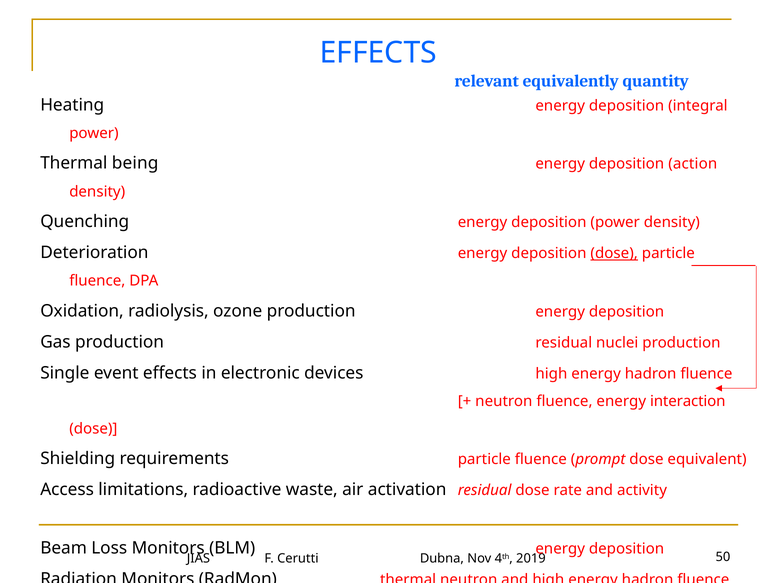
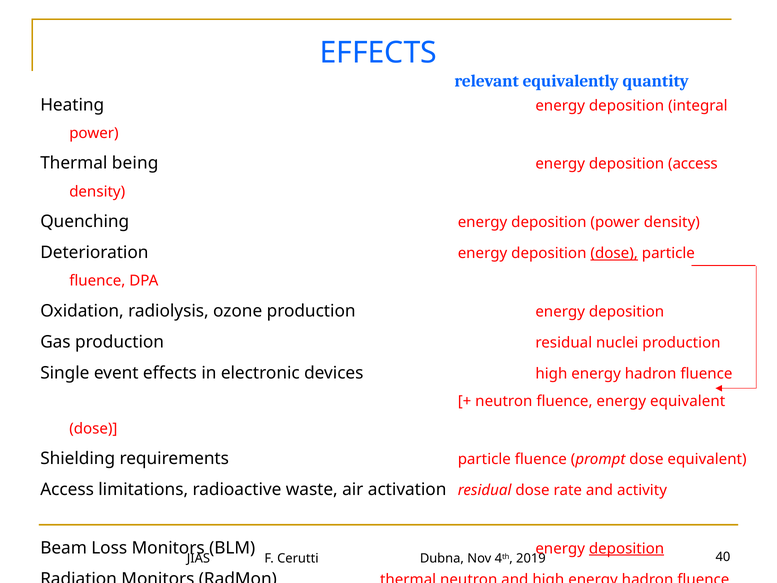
deposition action: action -> access (693, 164)
energy interaction: interaction -> equivalent (688, 401)
deposition underline: none -> present (627, 548)
50: 50 -> 40 (723, 557)
